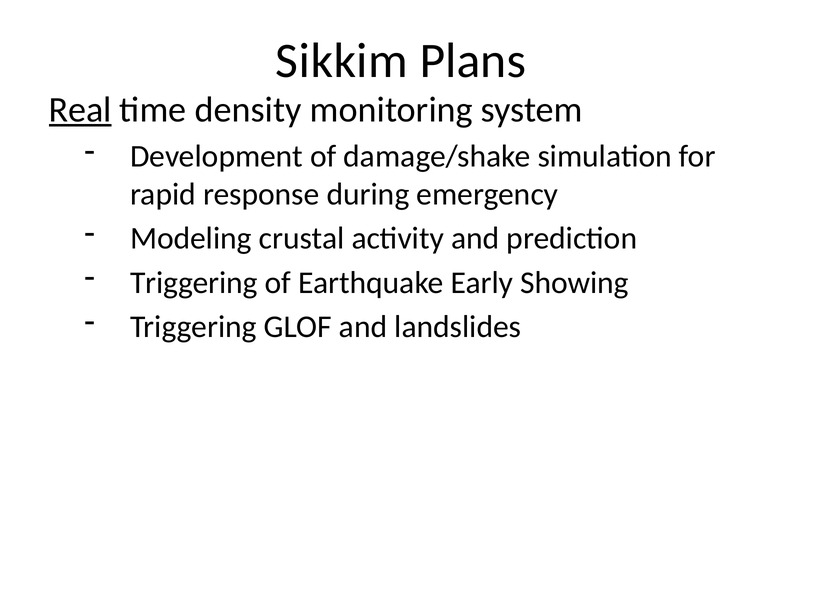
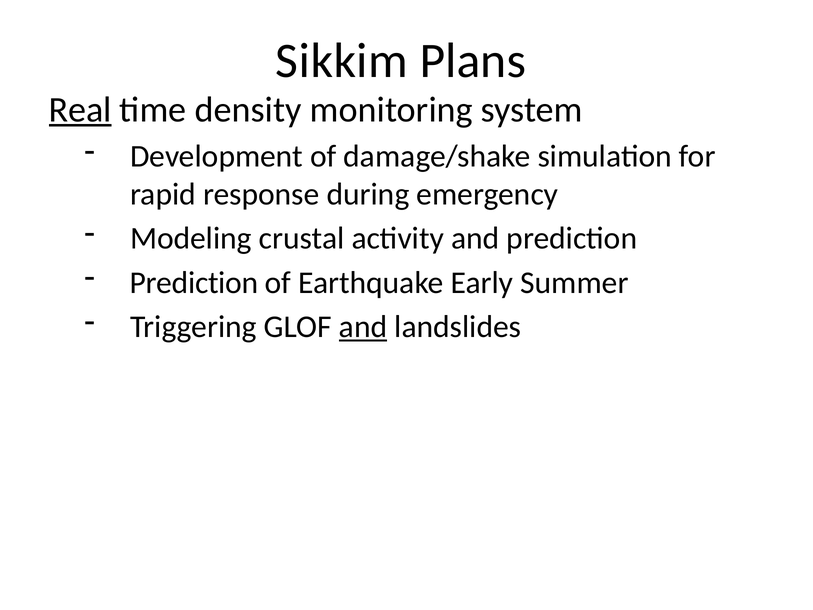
Triggering: Triggering -> Prediction (194, 283)
Showing: Showing -> Summer (574, 283)
and underline: none -> present (363, 327)
